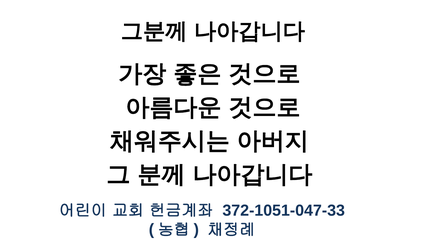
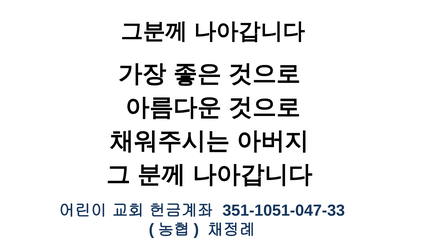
372-1051-047-33: 372-1051-047-33 -> 351-1051-047-33 (284, 210)
